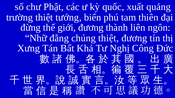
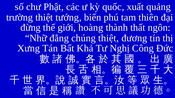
giới đương: đương -> hoàng (91, 28)
liên: liên -> thất (138, 28)
